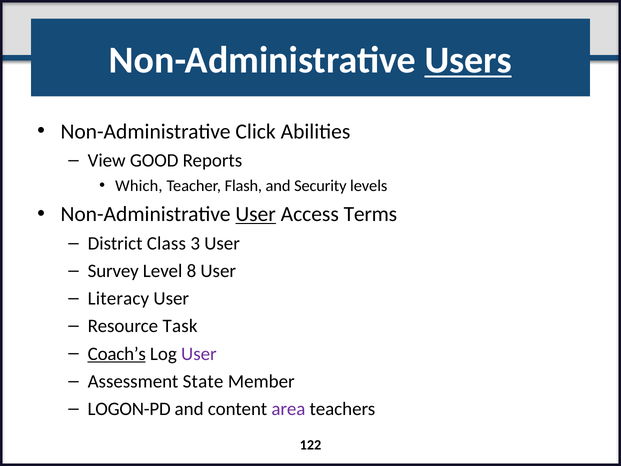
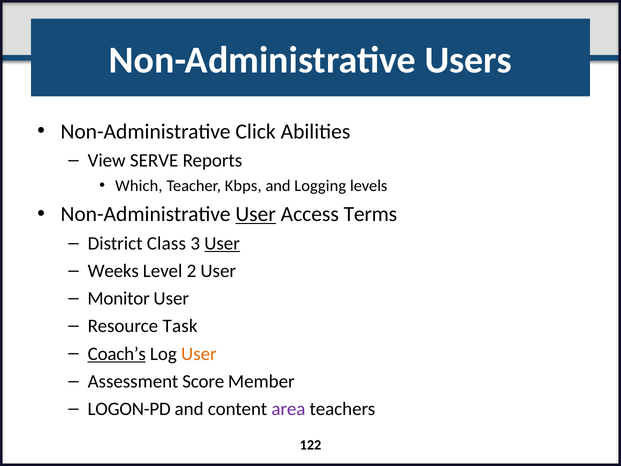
Users underline: present -> none (468, 60)
GOOD: GOOD -> SERVE (154, 160)
Flash: Flash -> Kbps (243, 186)
Security: Security -> Logging (320, 186)
User underline: none -> present (222, 243)
Survey: Survey -> Weeks (113, 271)
8: 8 -> 2 (191, 271)
Literacy: Literacy -> Monitor (119, 298)
User colour: purple -> orange (199, 354)
State: State -> Score (203, 381)
